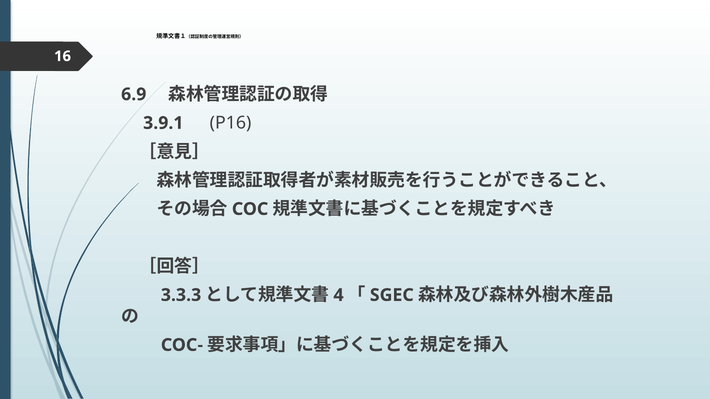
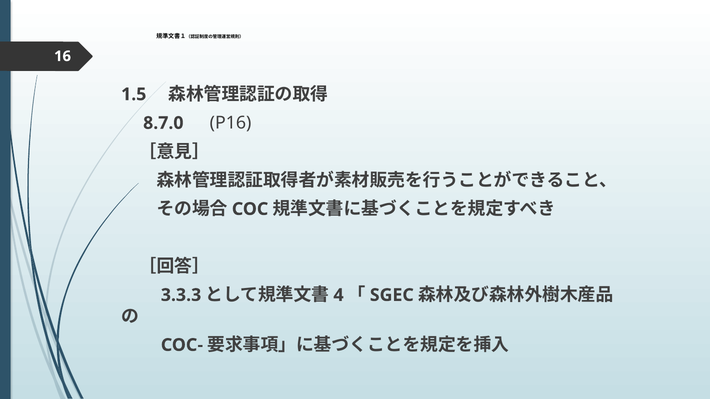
6.9: 6.9 -> 1.5 (134, 94)
3.9.1: 3.9.1 -> 8.7.0 (163, 123)
